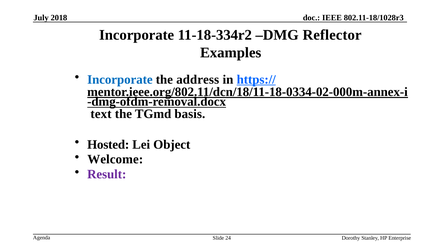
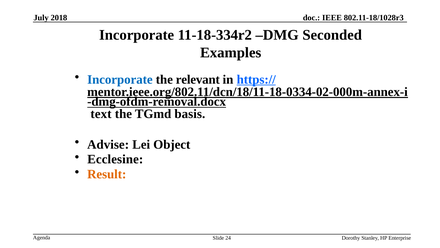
Reflector: Reflector -> Seconded (332, 35)
address: address -> relevant (198, 79)
Hosted: Hosted -> Advise (108, 144)
Welcome: Welcome -> Ecclesine (115, 159)
Result colour: purple -> orange (107, 174)
